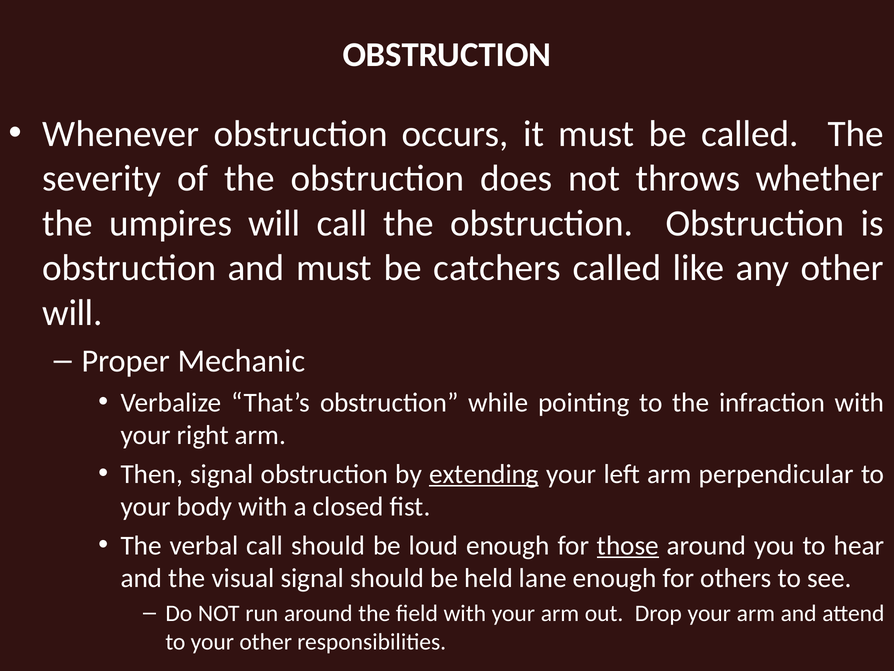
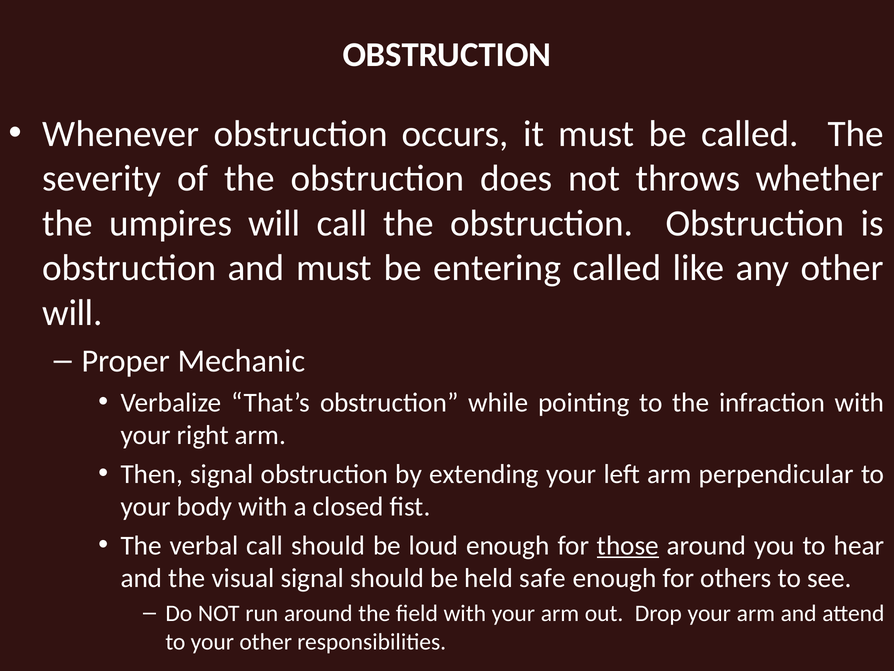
catchers: catchers -> entering (497, 268)
extending underline: present -> none (484, 474)
lane: lane -> safe (543, 578)
